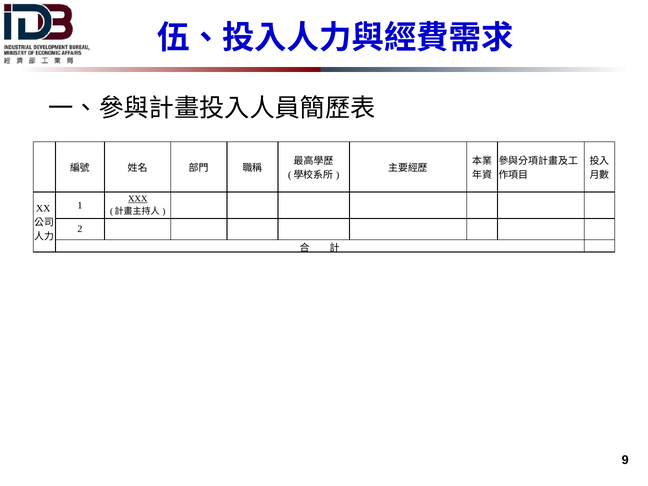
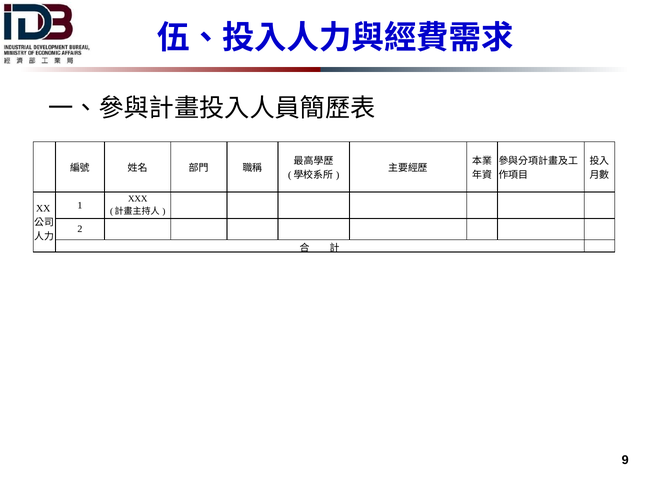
XXX underline: present -> none (138, 199)
